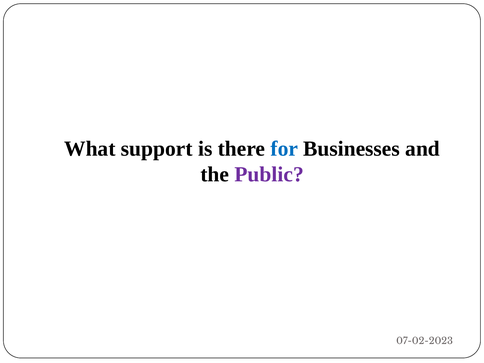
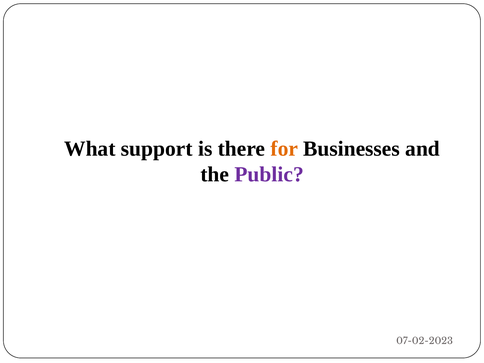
for colour: blue -> orange (284, 149)
